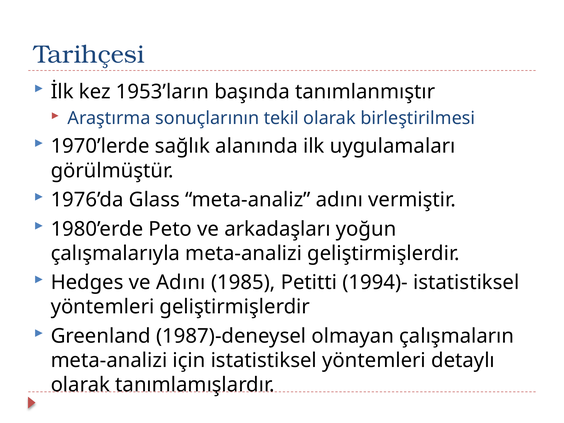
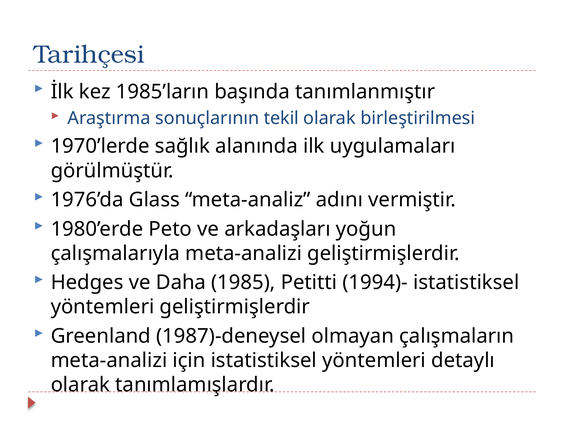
1953’ların: 1953’ların -> 1985’ların (163, 92)
ve Adını: Adını -> Daha (181, 283)
